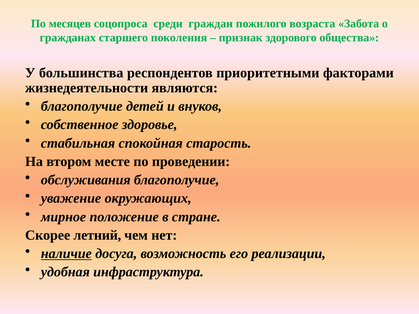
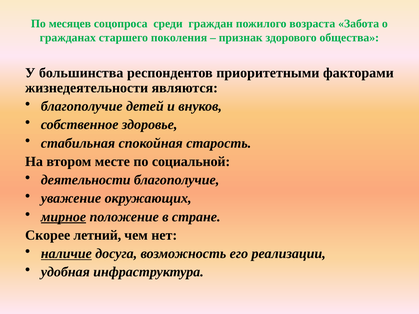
проведении: проведении -> социальной (191, 162)
обслуживания: обслуживания -> деятельности (86, 180)
мирное underline: none -> present (63, 217)
